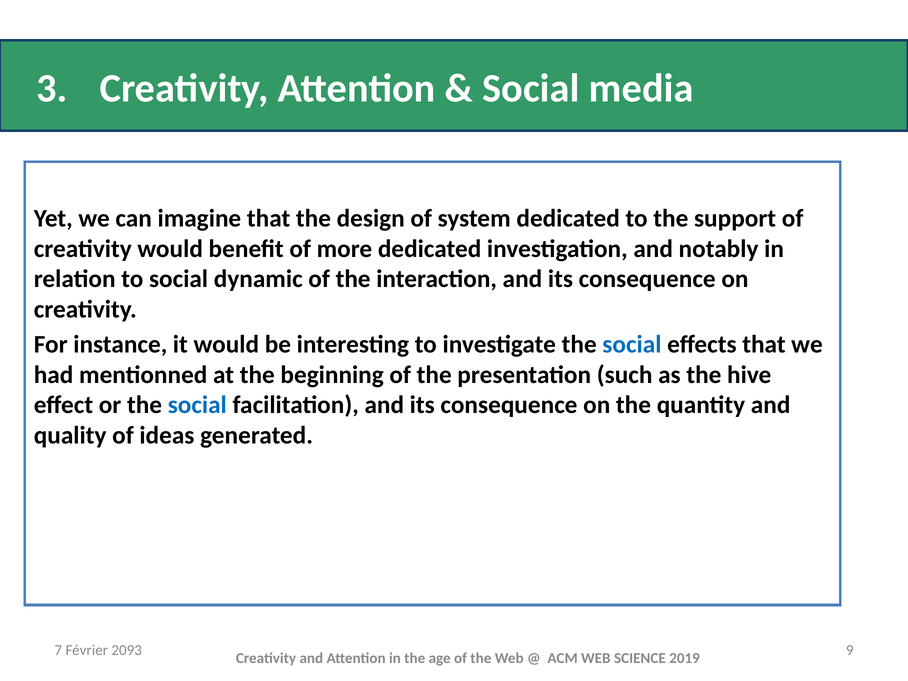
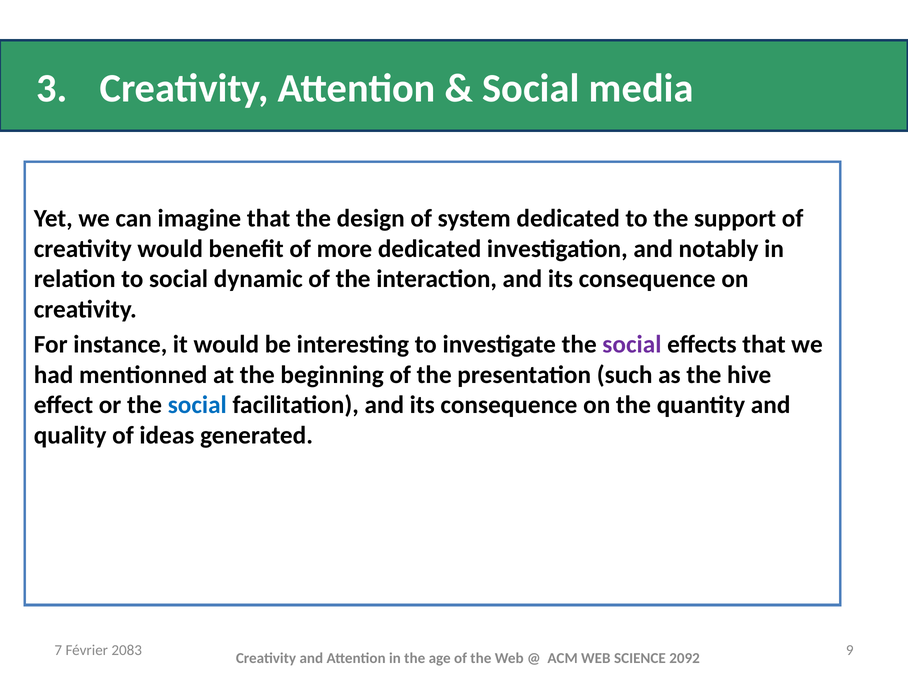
social colour: blue -> purple (632, 345)
2093: 2093 -> 2083 (127, 650)
2019: 2019 -> 2092 (685, 658)
